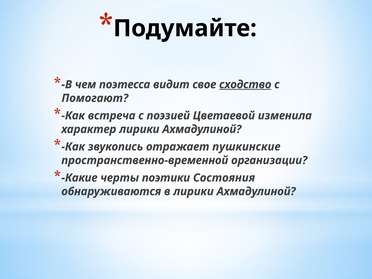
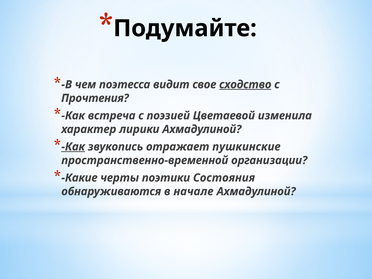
Помогают: Помогают -> Прочтения (95, 98)
Как underline: none -> present (73, 147)
в лирики: лирики -> начале (193, 191)
